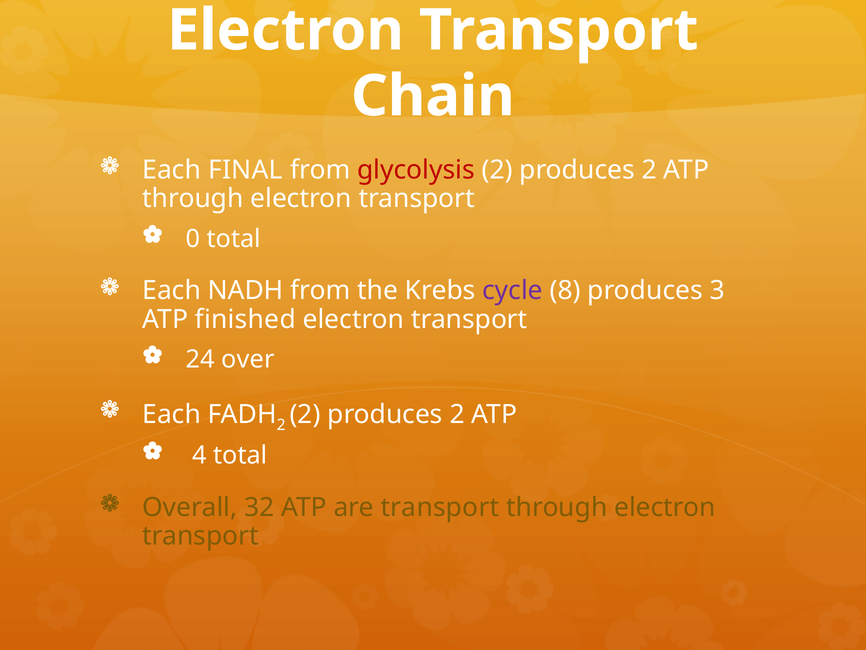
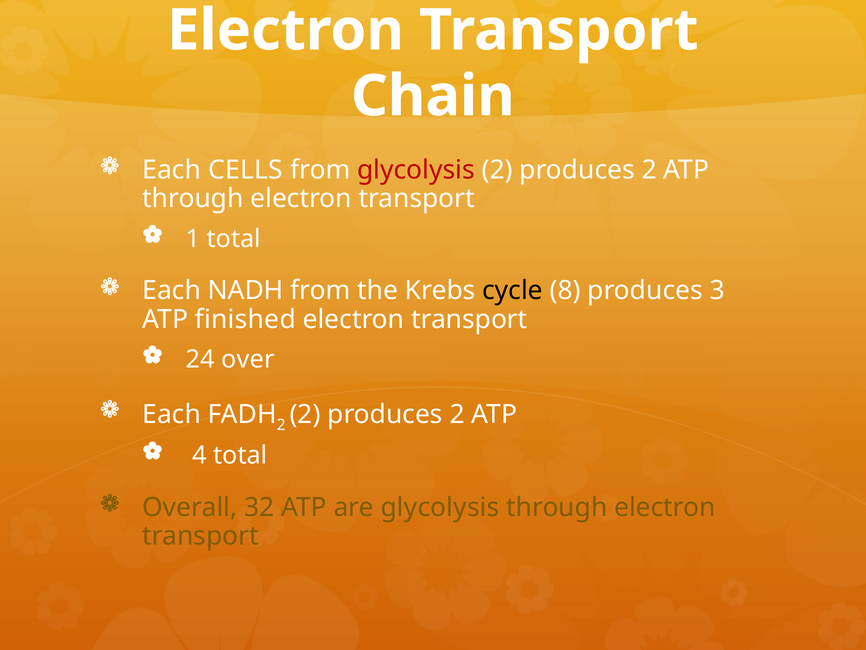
FINAL: FINAL -> CELLS (245, 170)
0: 0 -> 1 (193, 239)
cycle colour: purple -> black (513, 291)
are transport: transport -> glycolysis (440, 507)
